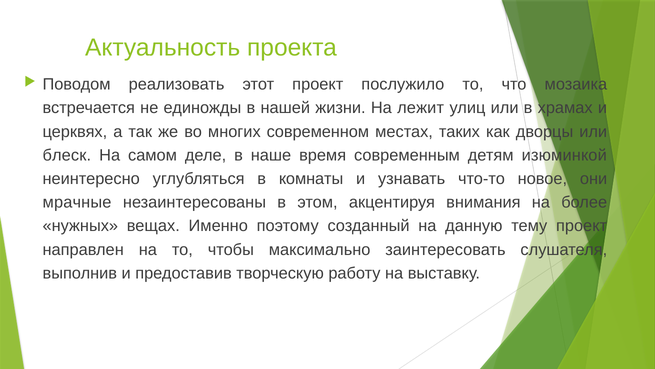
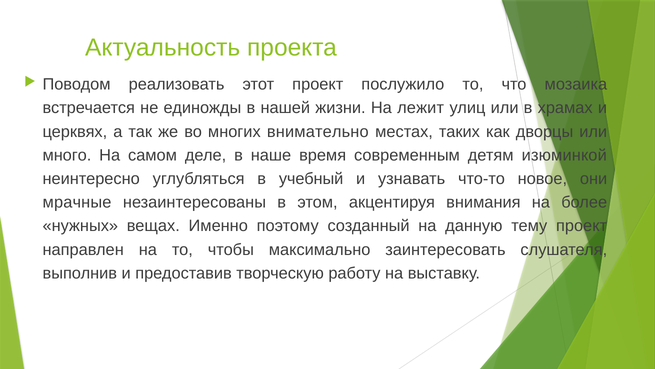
современном: современном -> внимательно (318, 131)
блеск: блеск -> много (67, 155)
комнаты: комнаты -> учебный (311, 179)
